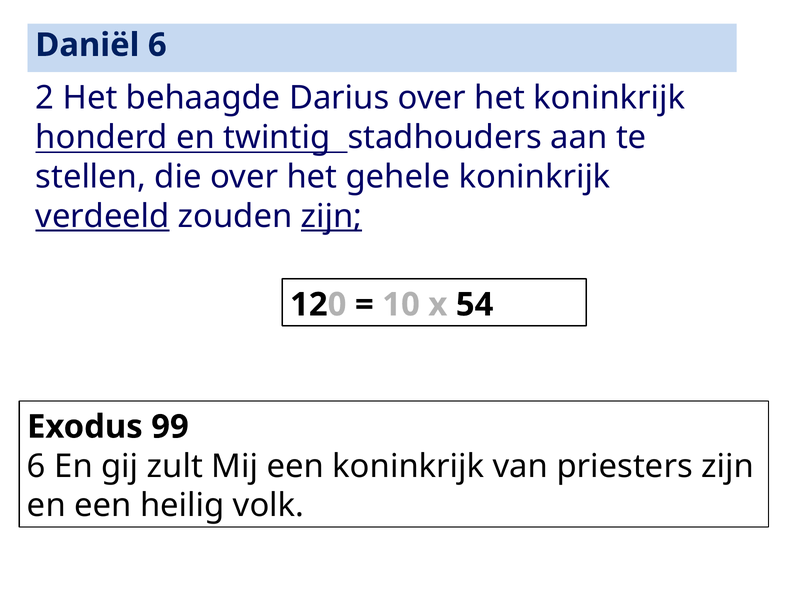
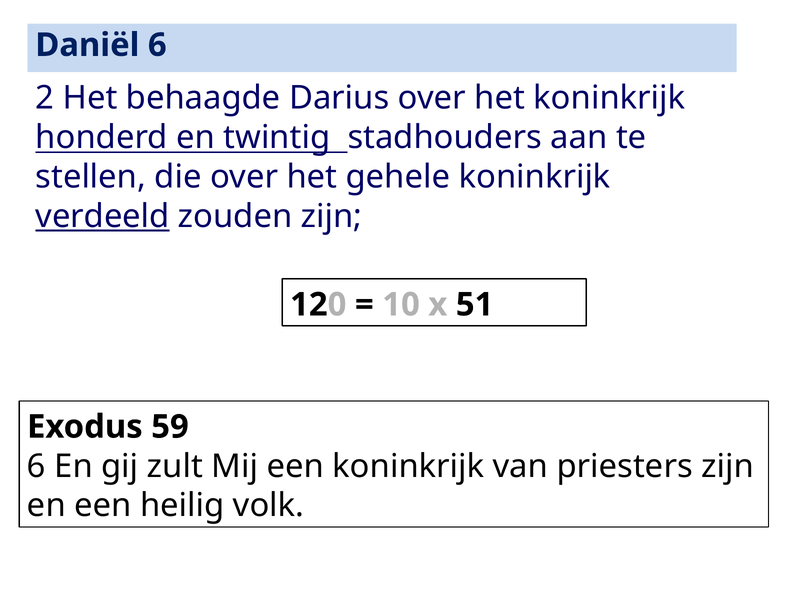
zijn underline: present -> none (332, 216)
54: 54 -> 51 (475, 305)
99: 99 -> 59 (170, 427)
